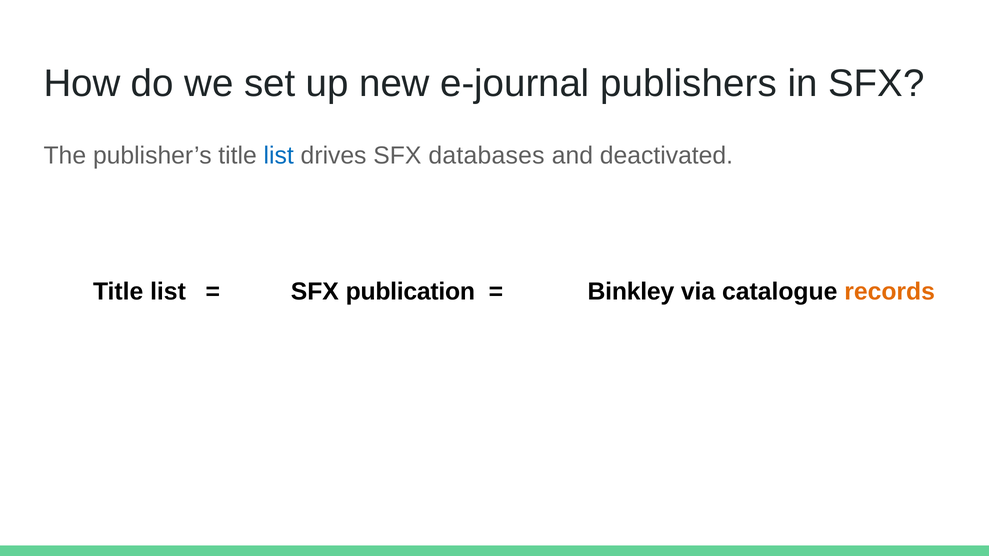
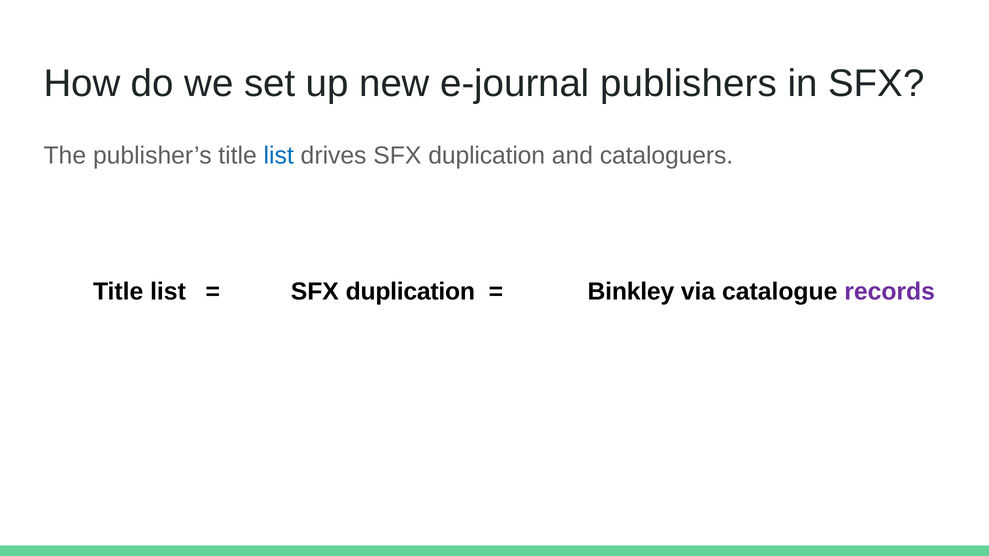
drives SFX databases: databases -> duplication (487, 156)
deactivated: deactivated -> cataloguers (667, 156)
publication: publication -> duplication (410, 292)
records colour: orange -> purple (890, 292)
